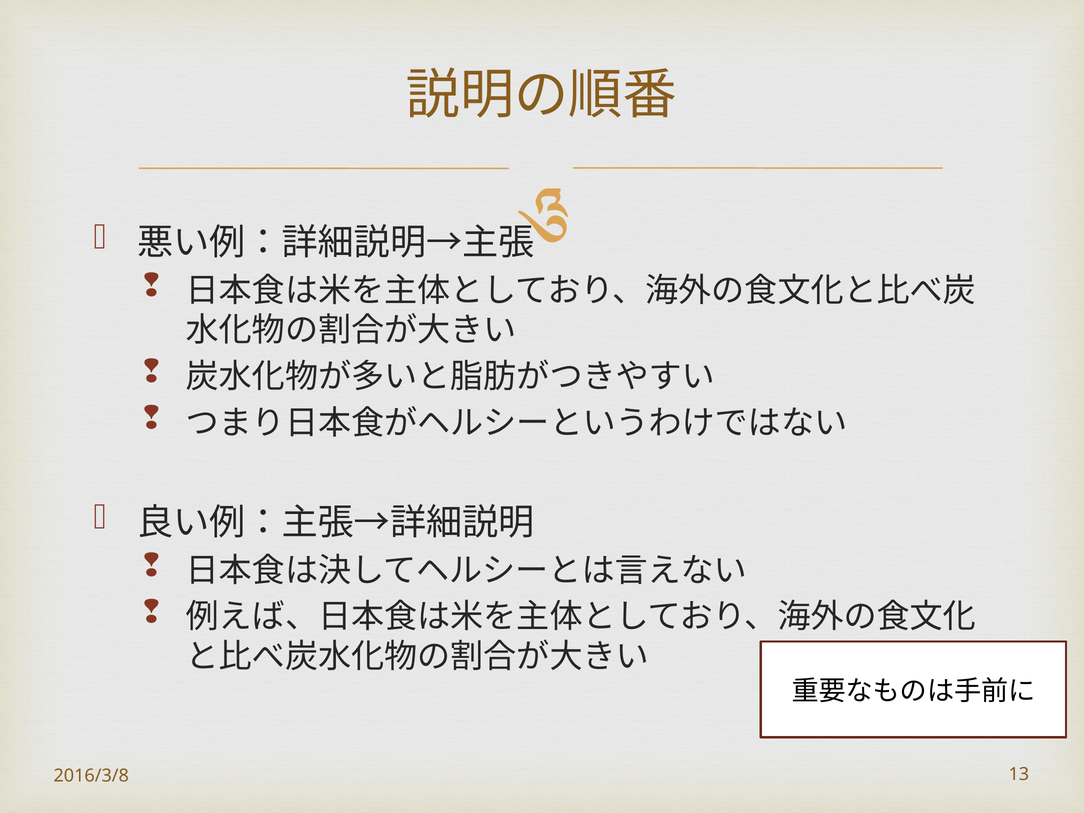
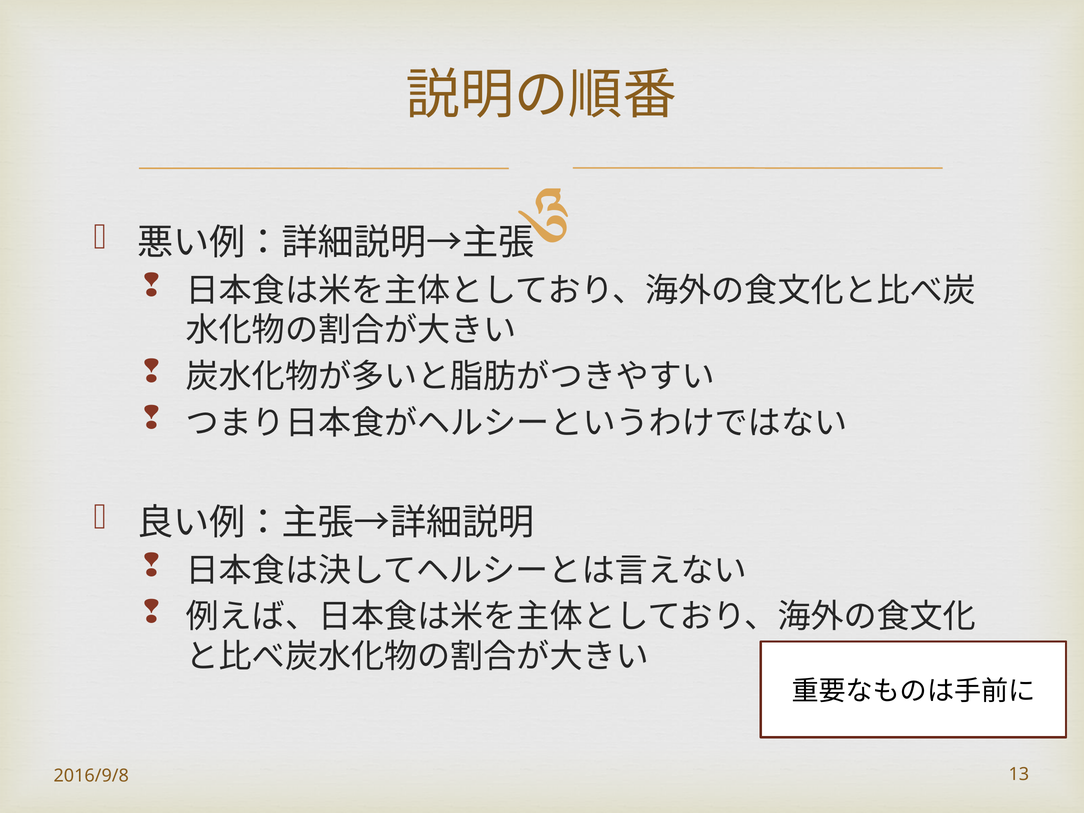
2016/3/8: 2016/3/8 -> 2016/9/8 (91, 776)
